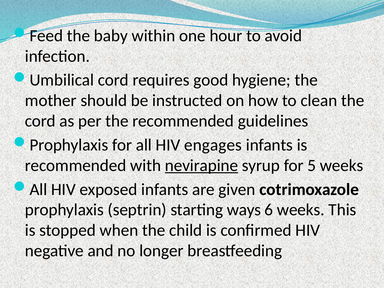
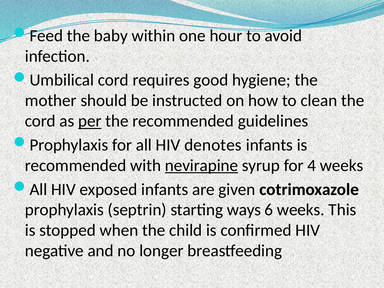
per underline: none -> present (90, 121)
engages: engages -> denotes (213, 145)
5: 5 -> 4 (312, 165)
